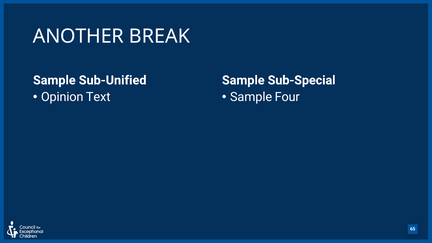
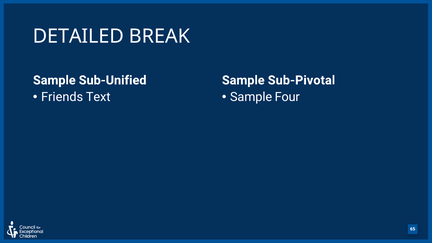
ANOTHER: ANOTHER -> DETAILED (78, 36)
Sub-Special: Sub-Special -> Sub-Pivotal (302, 80)
Opinion: Opinion -> Friends (62, 97)
